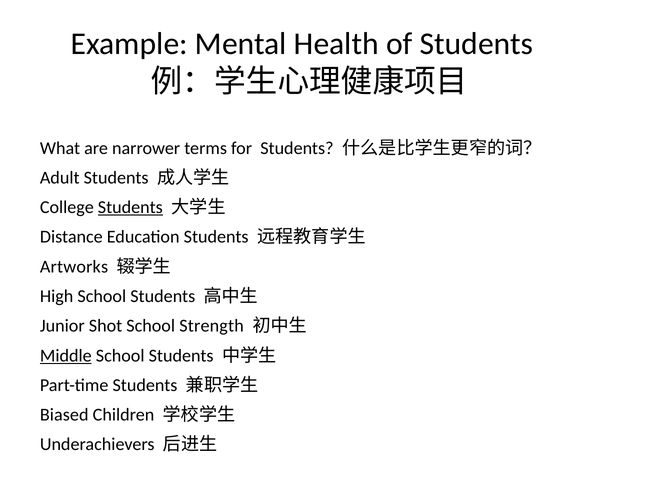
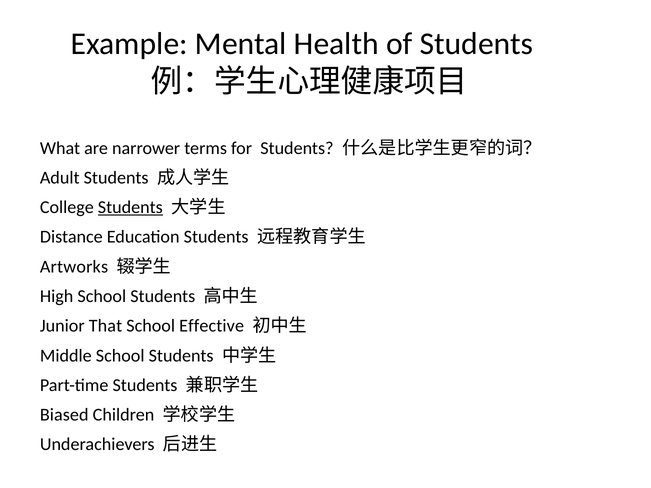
Shot: Shot -> That (105, 326)
Strength: Strength -> Effective (212, 326)
Middle underline: present -> none (66, 356)
